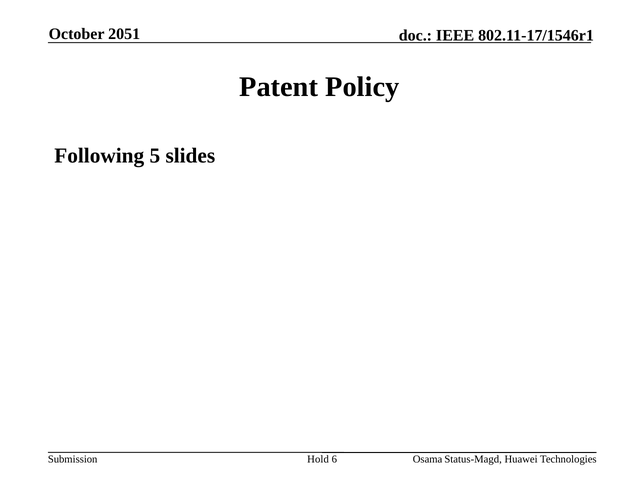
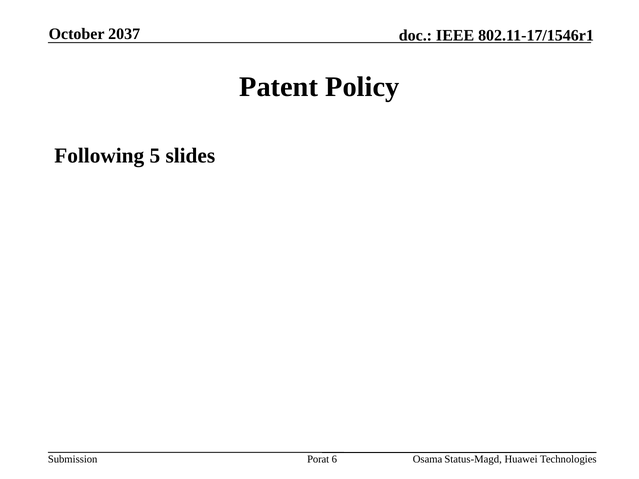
2051: 2051 -> 2037 (124, 34)
Hold: Hold -> Porat (318, 460)
